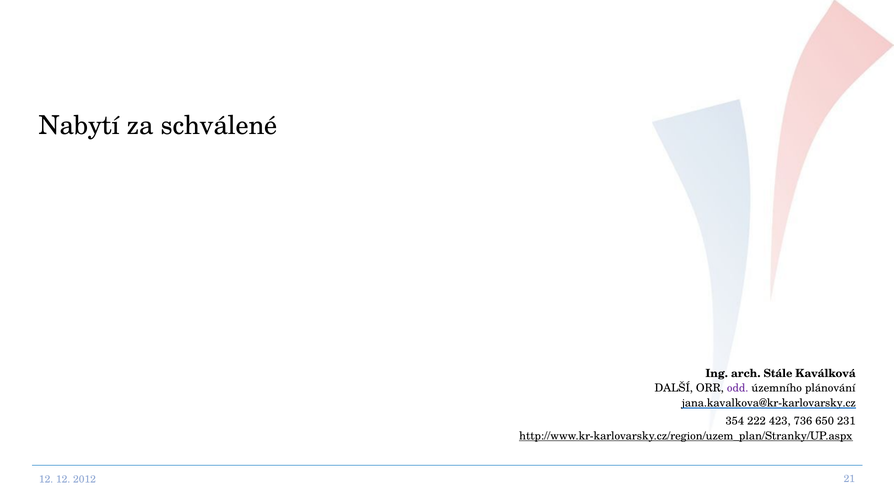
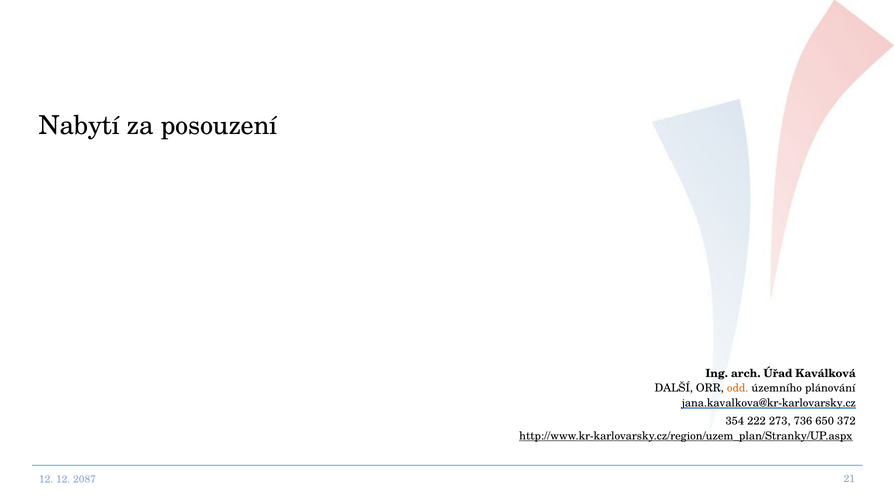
schválené: schválené -> posouzení (219, 126)
Stále: Stále -> Úřad (778, 373)
odd colour: purple -> orange (738, 388)
423: 423 -> 273 (780, 421)
231: 231 -> 372 (846, 421)
2012: 2012 -> 2087 (84, 479)
